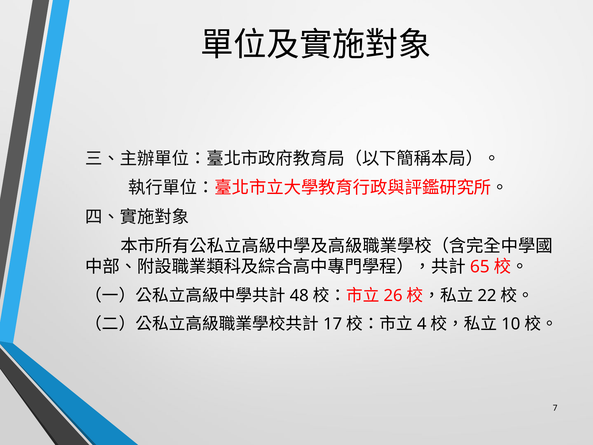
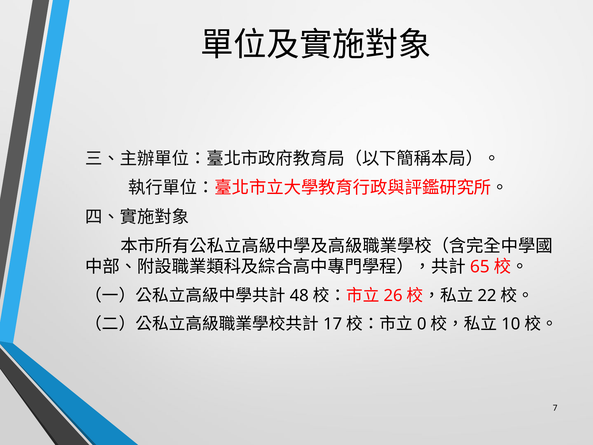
4: 4 -> 0 (422, 324)
